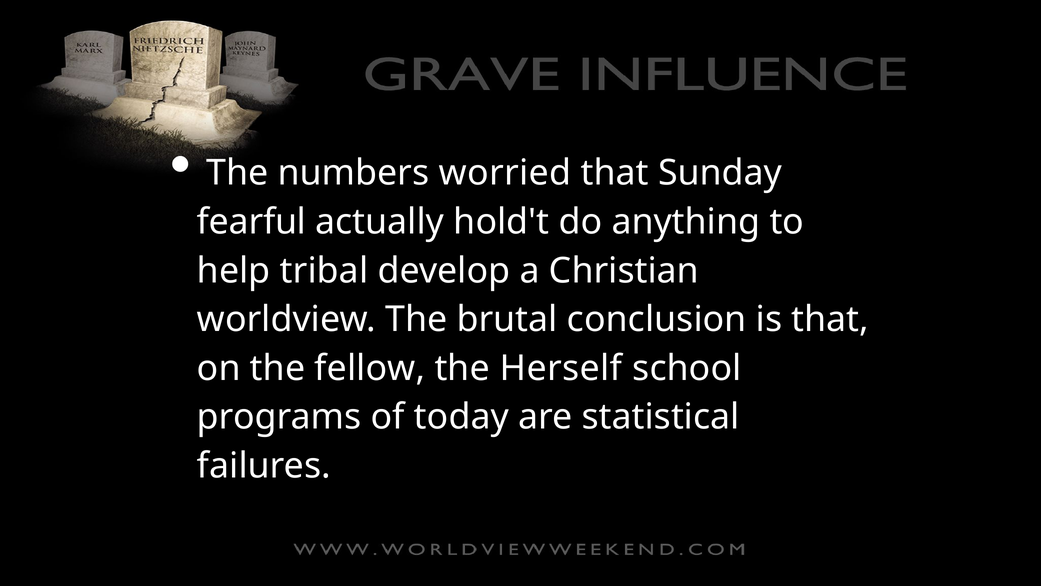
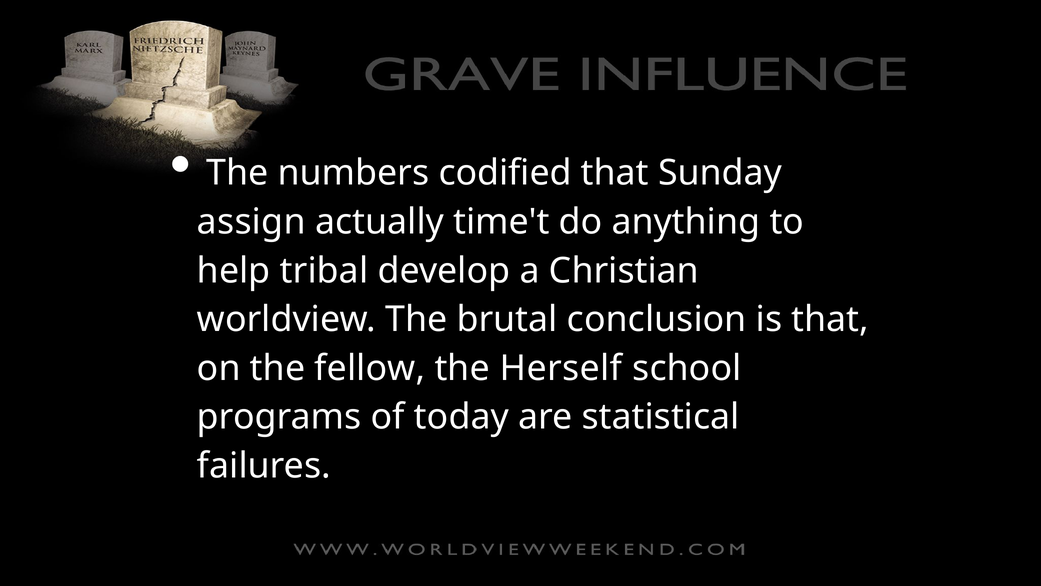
worried: worried -> codified (505, 173)
fearful: fearful -> assign (251, 222)
hold't: hold't -> time't (501, 222)
